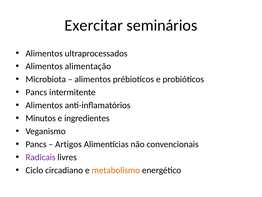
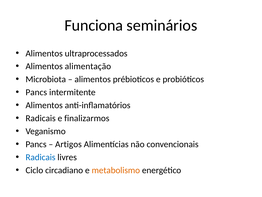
Exercitar: Exercitar -> Funciona (94, 25)
Minutos: Minutos -> Radicais (41, 118)
ingredientes: ingredientes -> finalizarmos (87, 118)
Radicais colour: purple -> blue (40, 157)
